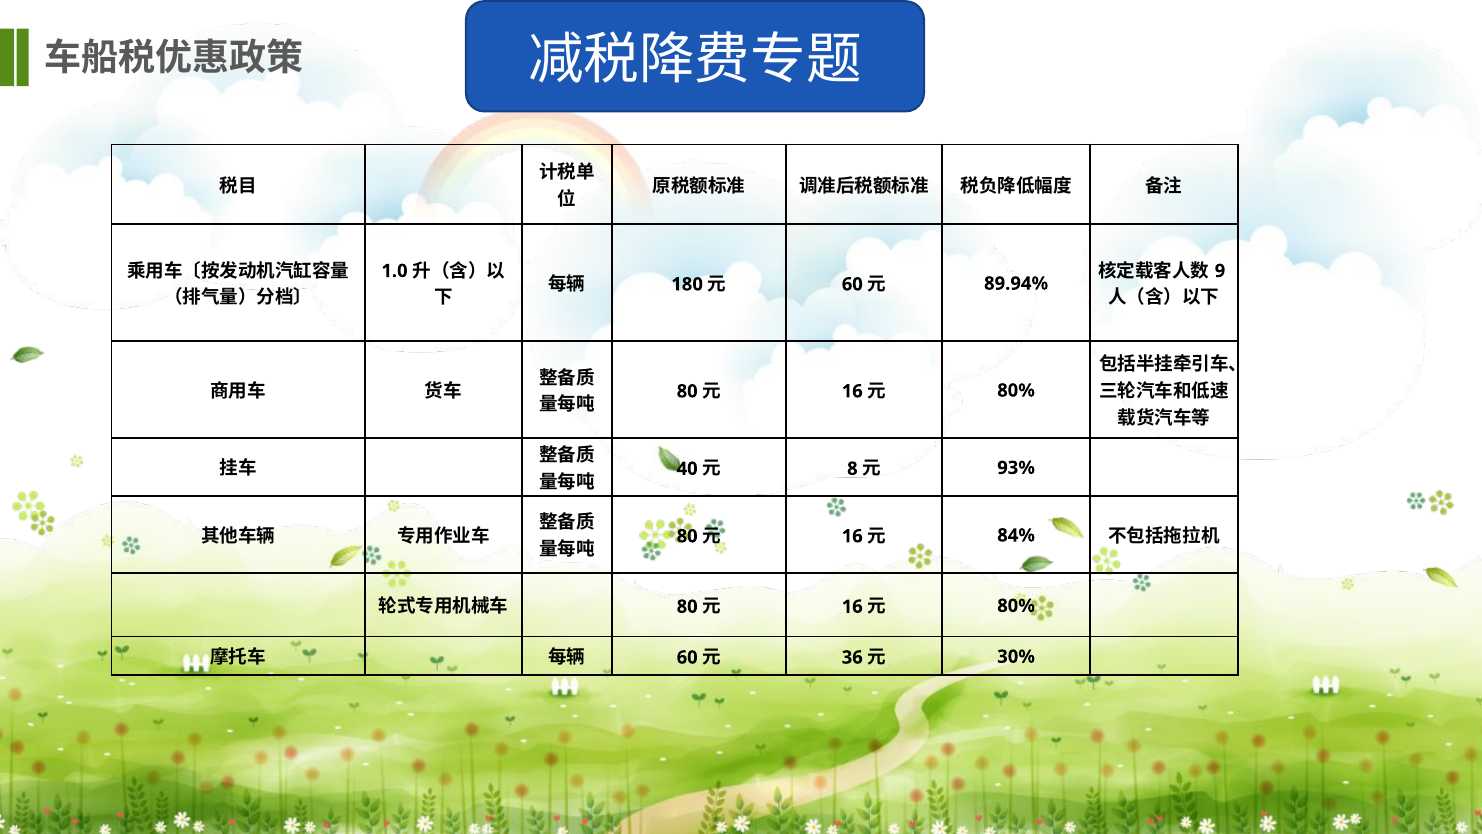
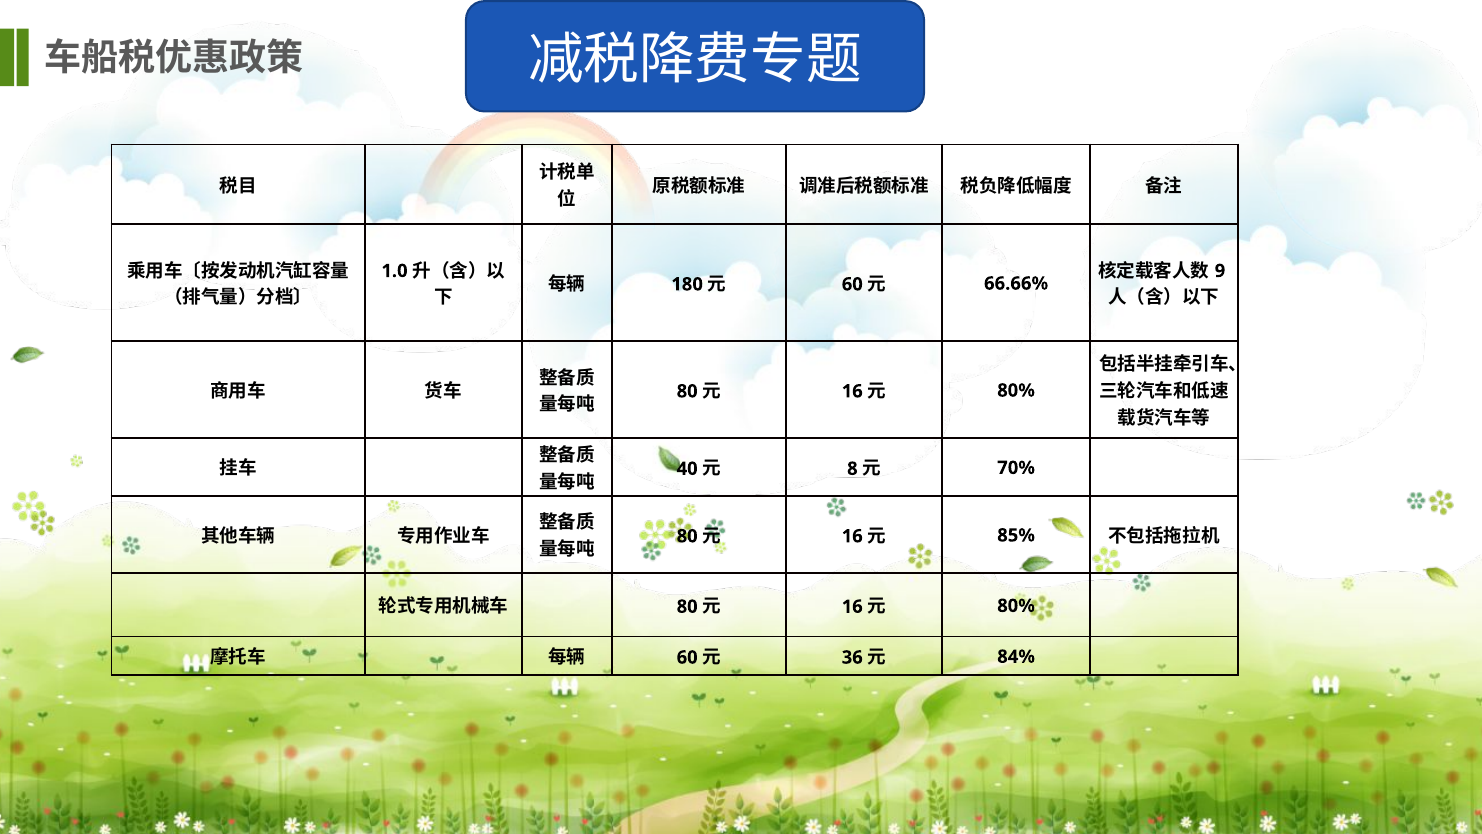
89.94%: 89.94% -> 66.66% (1016, 283)
93%: 93% -> 70% (1016, 468)
84%: 84% -> 85% (1016, 535)
30%: 30% -> 84% (1016, 656)
